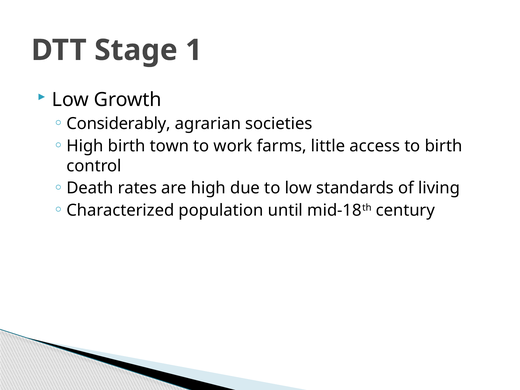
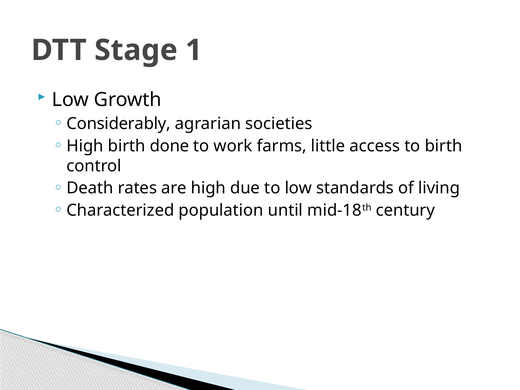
town: town -> done (169, 146)
